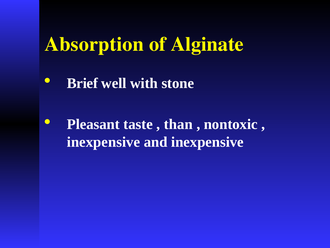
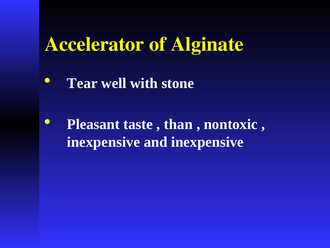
Absorption: Absorption -> Accelerator (94, 44)
Brief: Brief -> Tear (82, 83)
